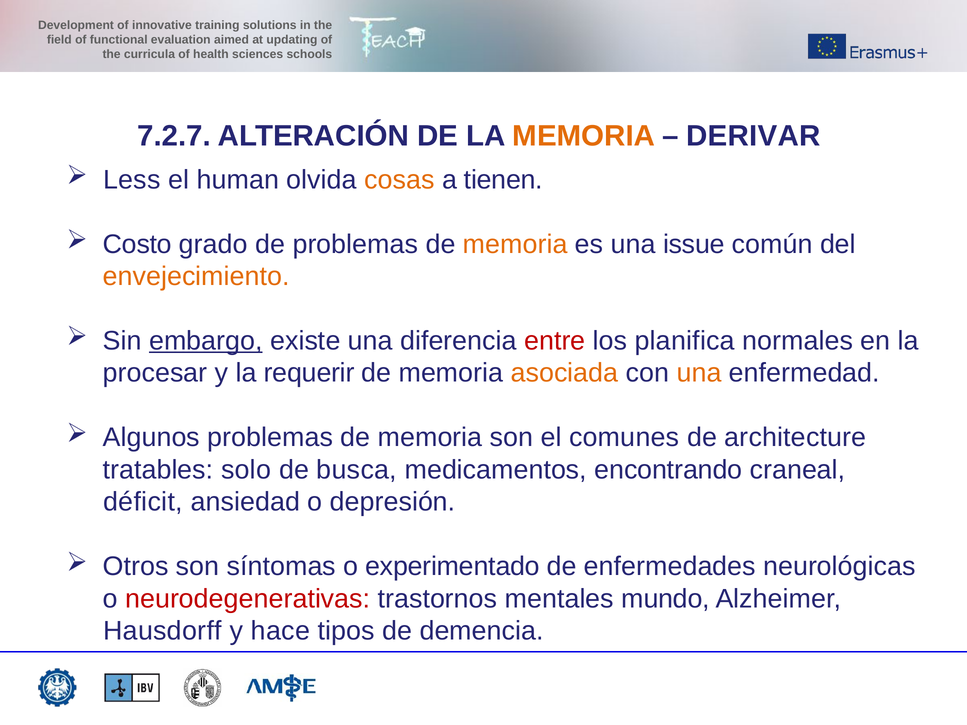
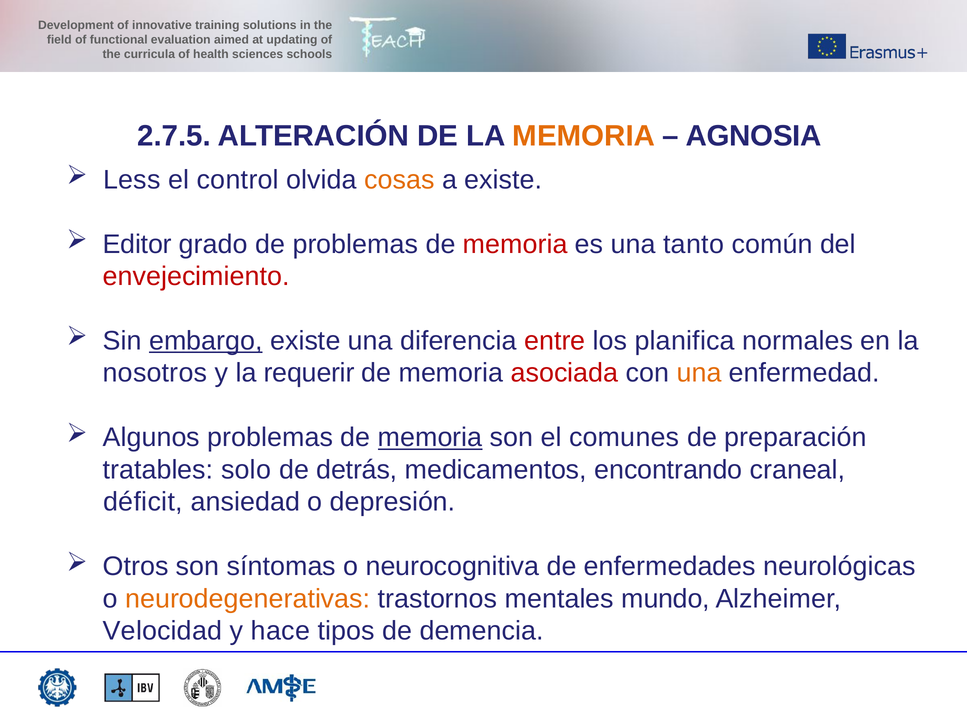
7.2.7: 7.2.7 -> 2.7.5 (174, 136)
DERIVAR: DERIVAR -> AGNOSIA (754, 136)
human: human -> control (238, 180)
a tienen: tienen -> existe (503, 180)
Costo: Costo -> Editor (137, 244)
memoria colour: orange -> red (515, 244)
issue: issue -> tanto (694, 244)
envejecimiento colour: orange -> red (196, 277)
procesar: procesar -> nosotros (155, 373)
asociada colour: orange -> red (564, 373)
memoria underline: none -> present (430, 438)
architecture: architecture -> preparación (795, 438)
busca: busca -> detrás (357, 470)
experimentado: experimentado -> neurocognitiva (452, 567)
neurodegenerativas colour: red -> orange (248, 599)
Hausdorff: Hausdorff -> Velocidad (162, 631)
